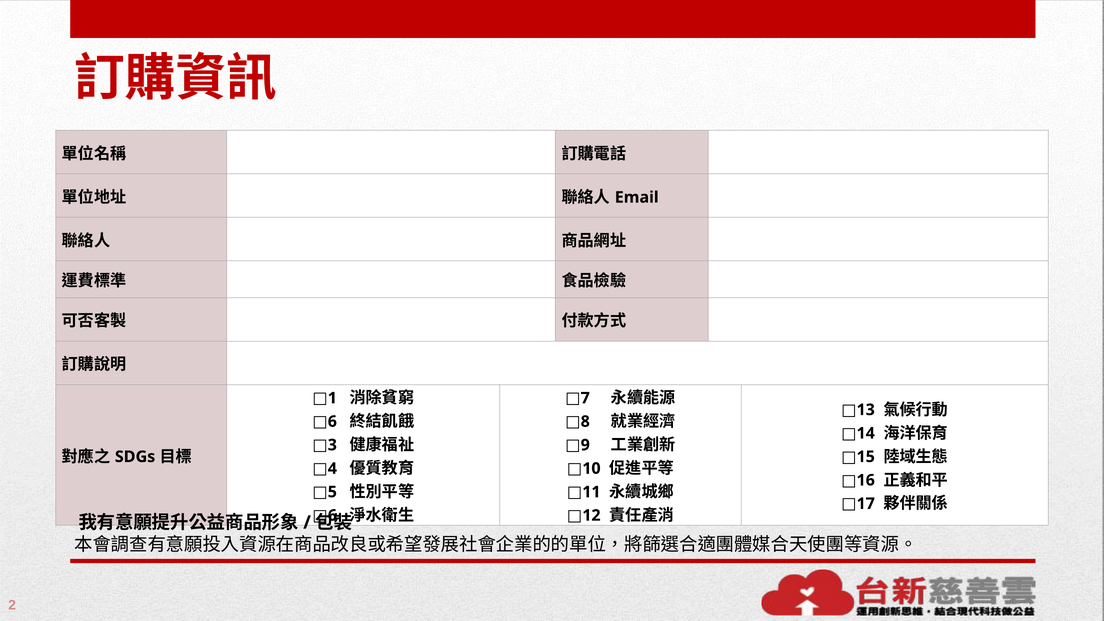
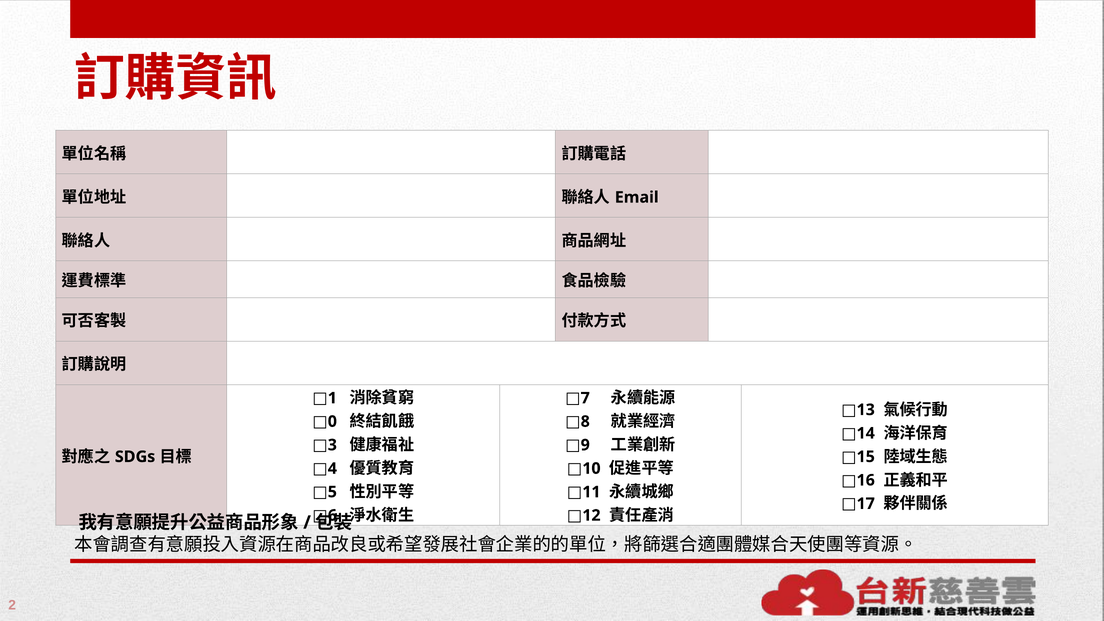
6: 6 -> 0 (332, 422)
